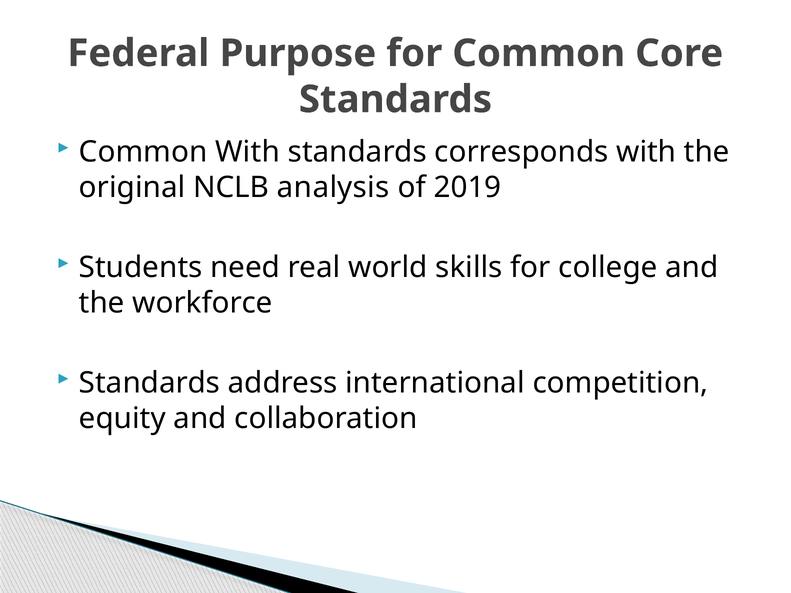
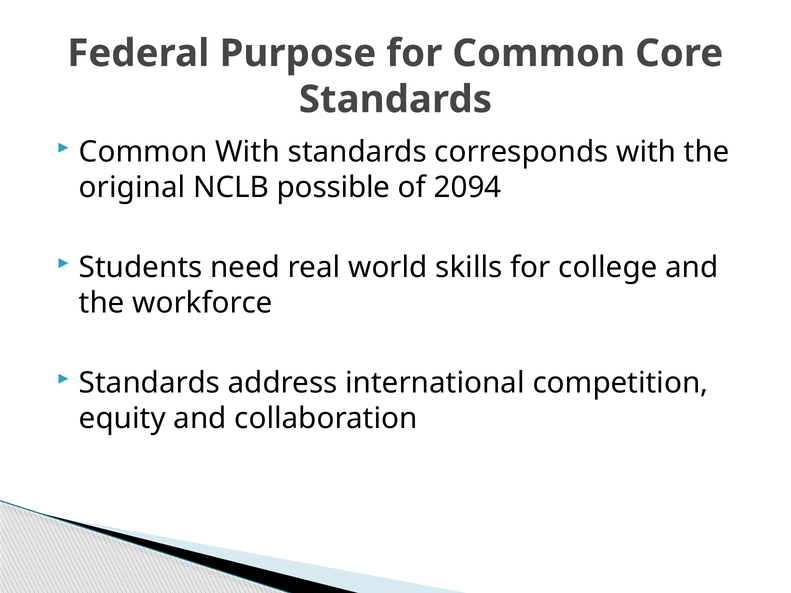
analysis: analysis -> possible (334, 188)
2019: 2019 -> 2094 (468, 188)
